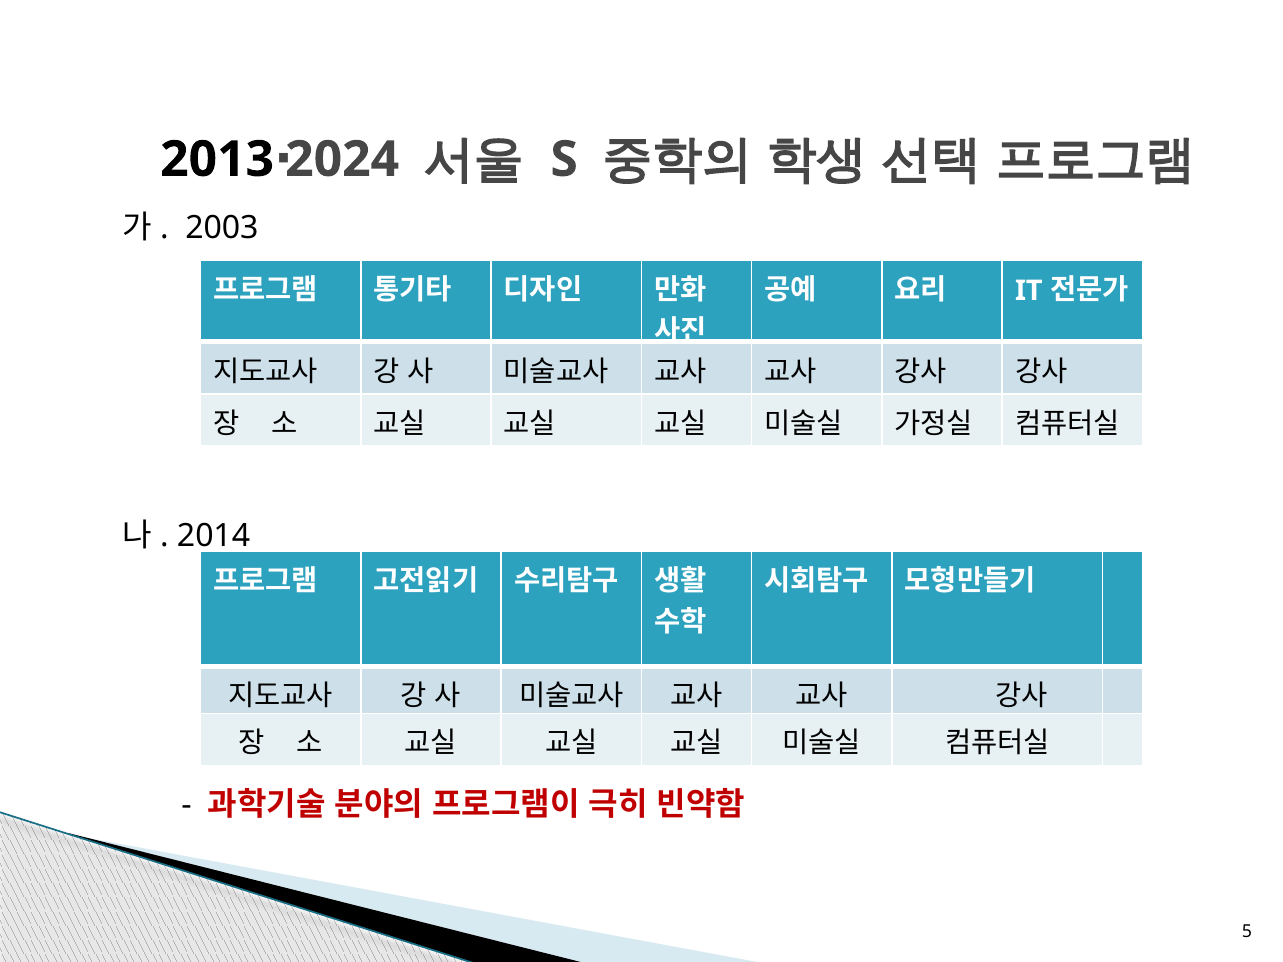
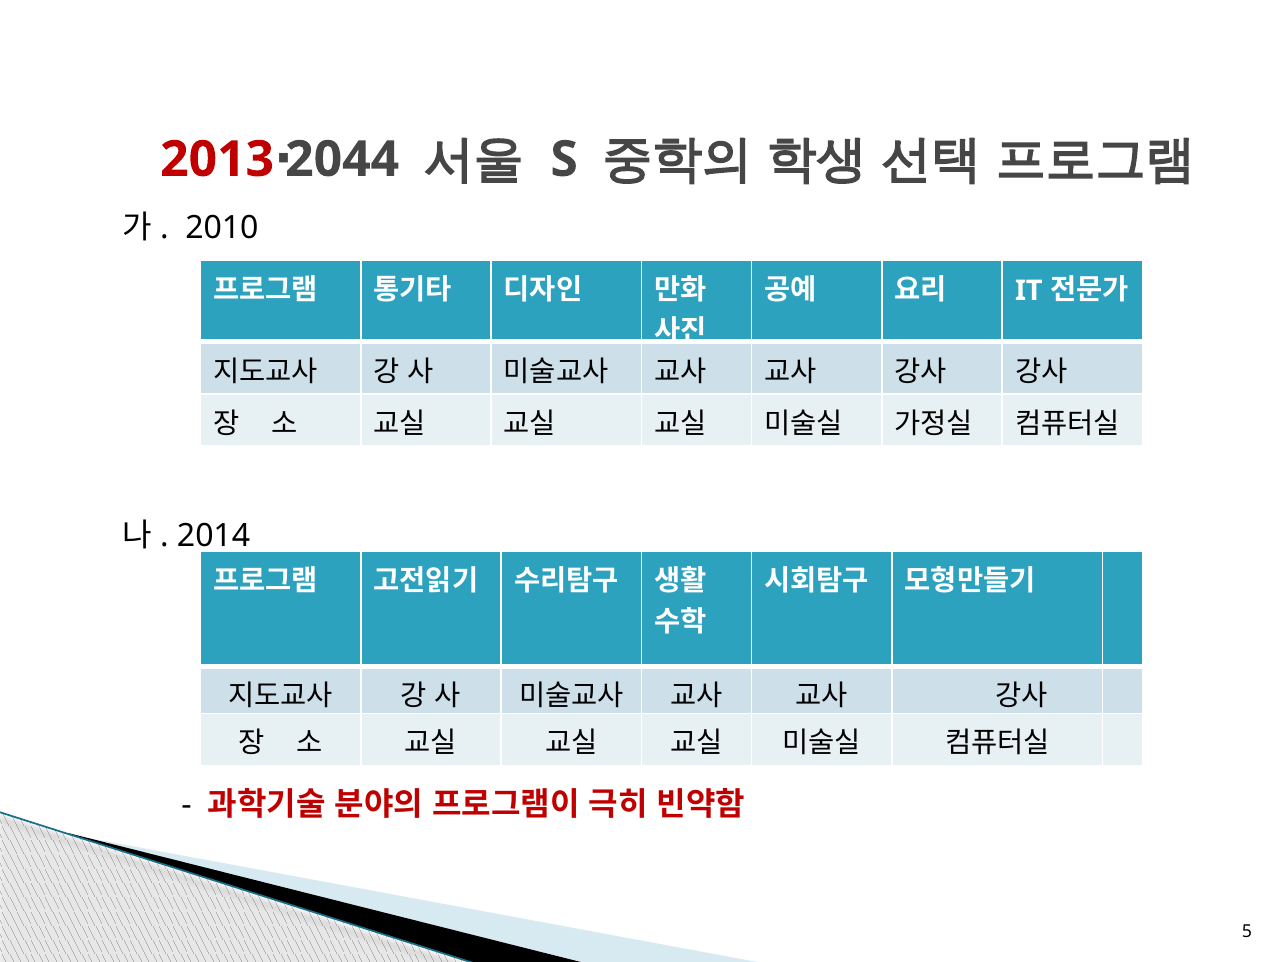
2013 colour: black -> red (217, 160)
2024: 2024 -> 2044 (342, 160)
2003: 2003 -> 2010 (222, 228)
